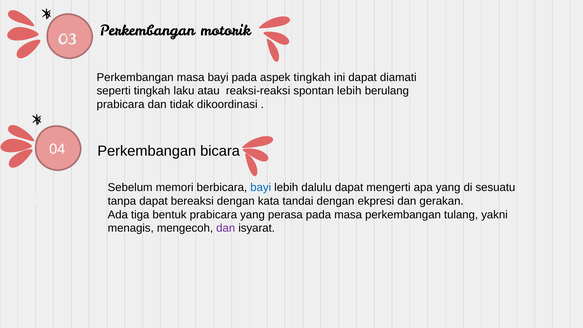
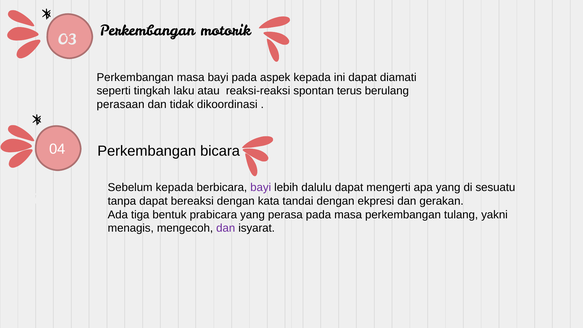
aspek tingkah: tingkah -> kepada (312, 77)
spontan lebih: lebih -> terus (349, 91)
prabicara: prabicara -> perasaan (121, 104)
Sebelum memori: memori -> kepada (175, 187)
bayi colour: blue -> purple (261, 187)
